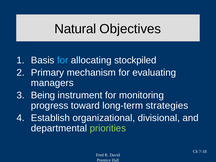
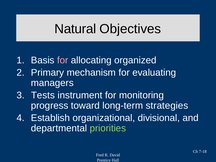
for colour: light blue -> pink (63, 60)
stockpiled: stockpiled -> organized (135, 60)
Being: Being -> Tests (43, 95)
